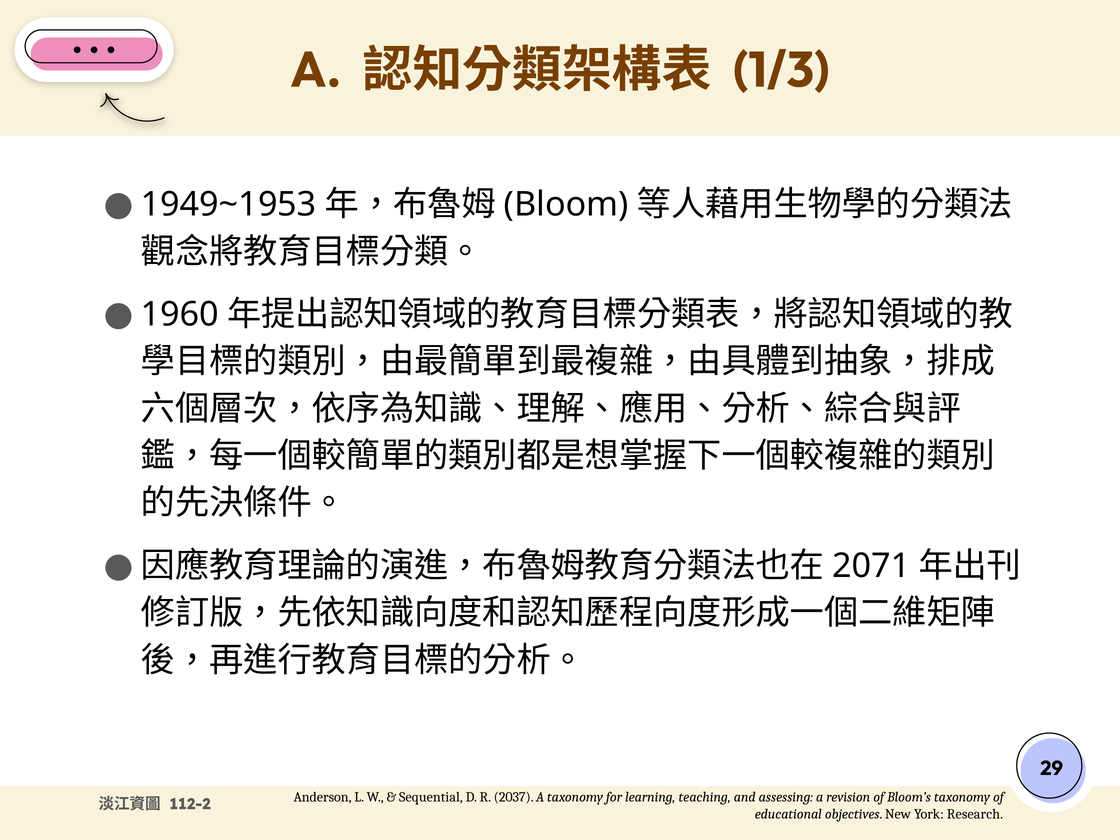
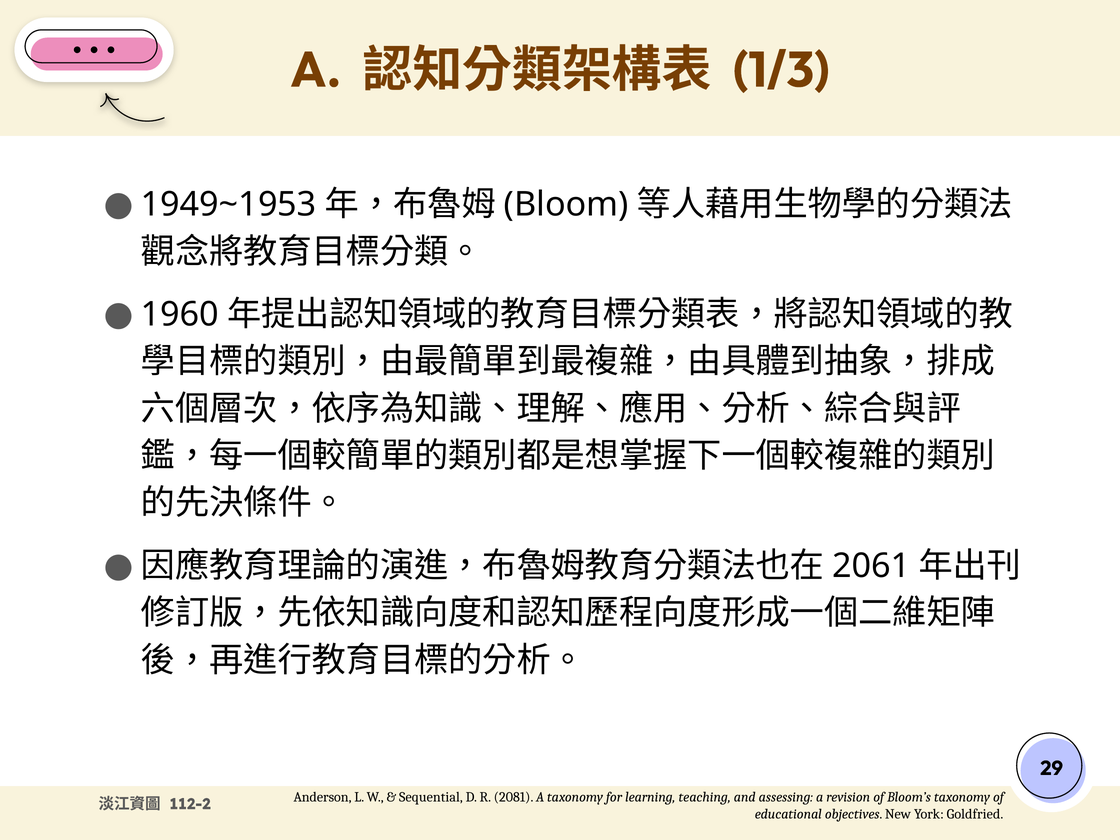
2071: 2071 -> 2061 (871, 566)
2037: 2037 -> 2081 (514, 797)
Research: Research -> Goldfried (975, 814)
